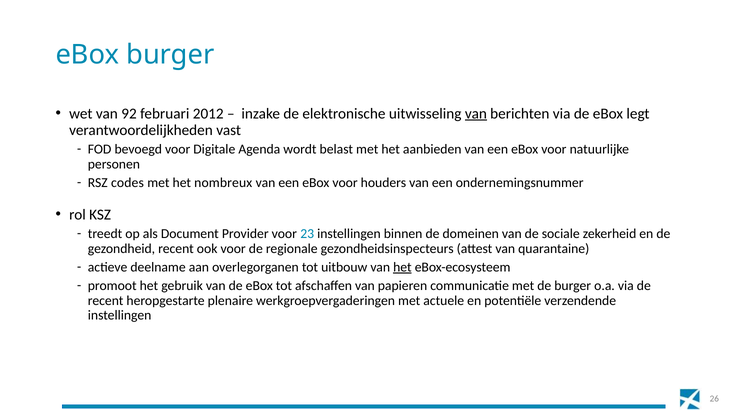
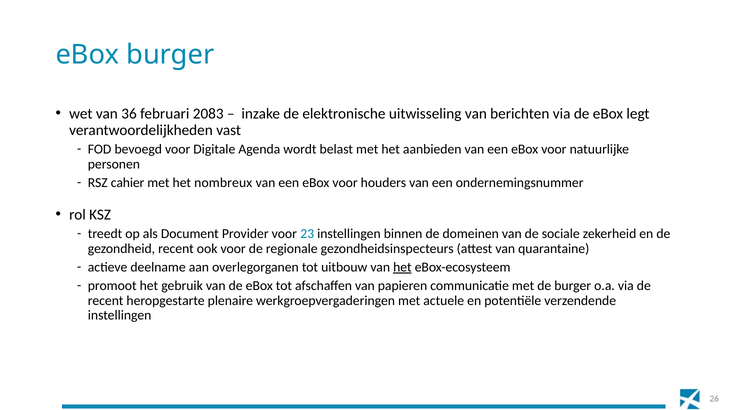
92: 92 -> 36 (129, 114)
2012: 2012 -> 2083 (208, 114)
van underline: present -> none (476, 114)
codes: codes -> cahier (128, 183)
